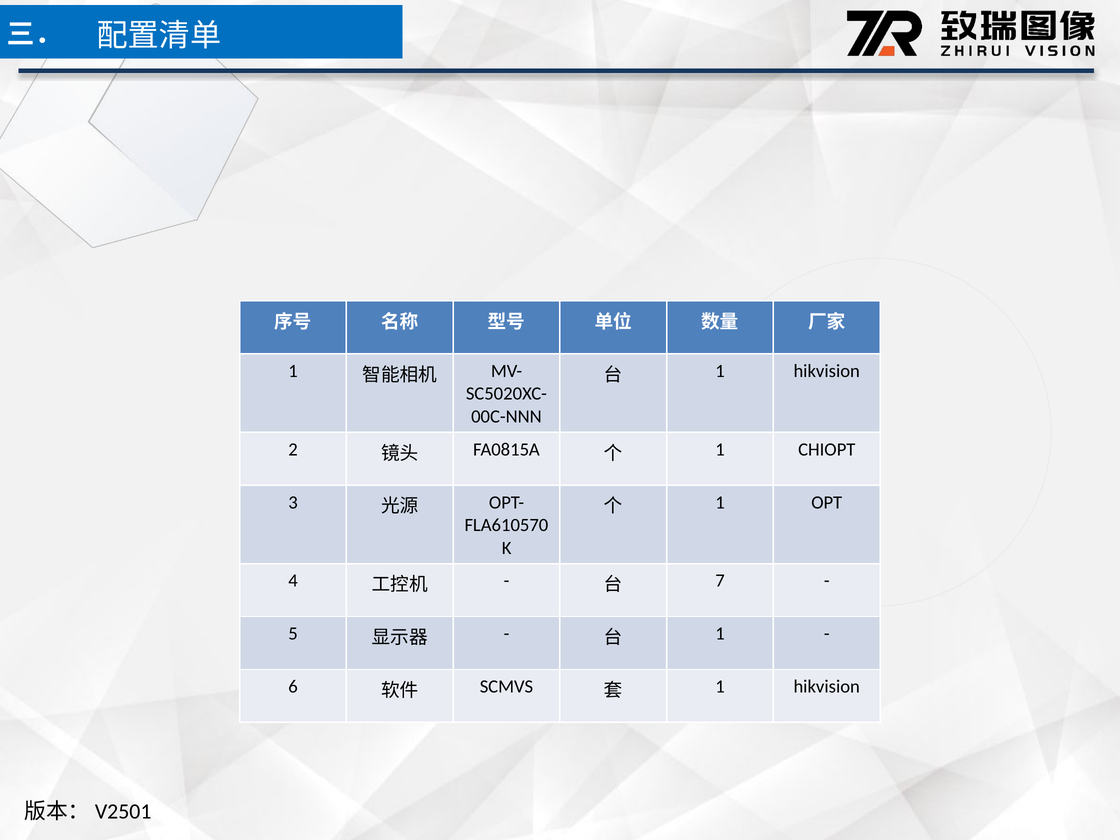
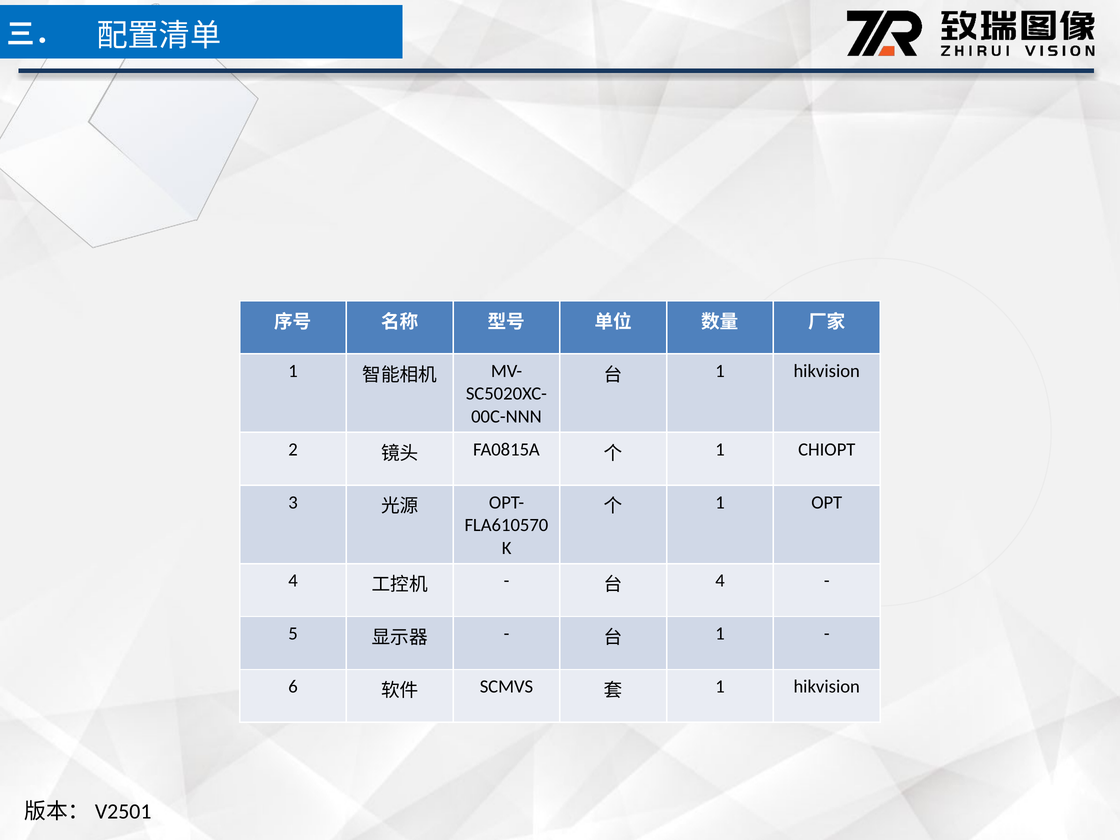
7: 7 -> 4 (720, 581)
